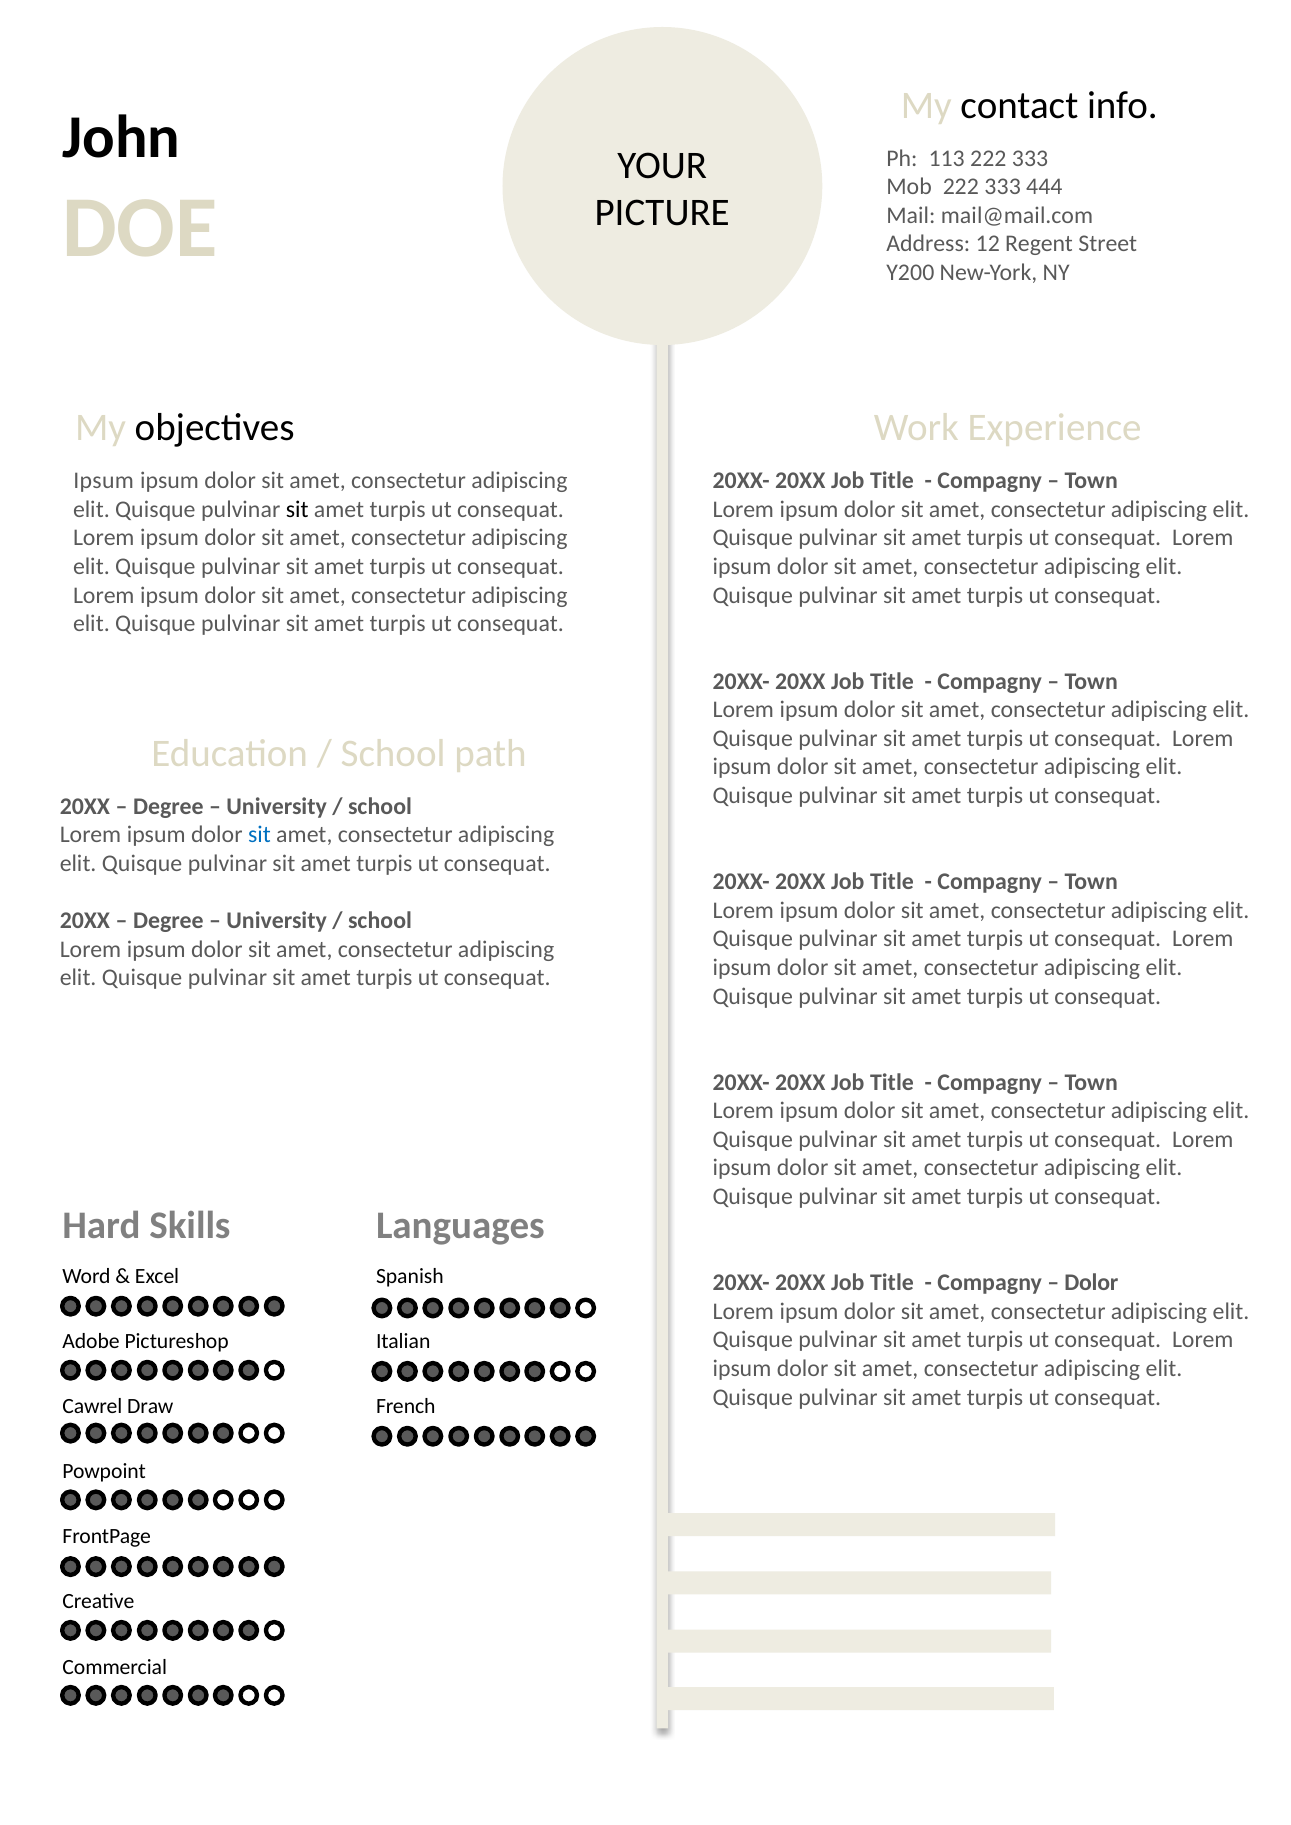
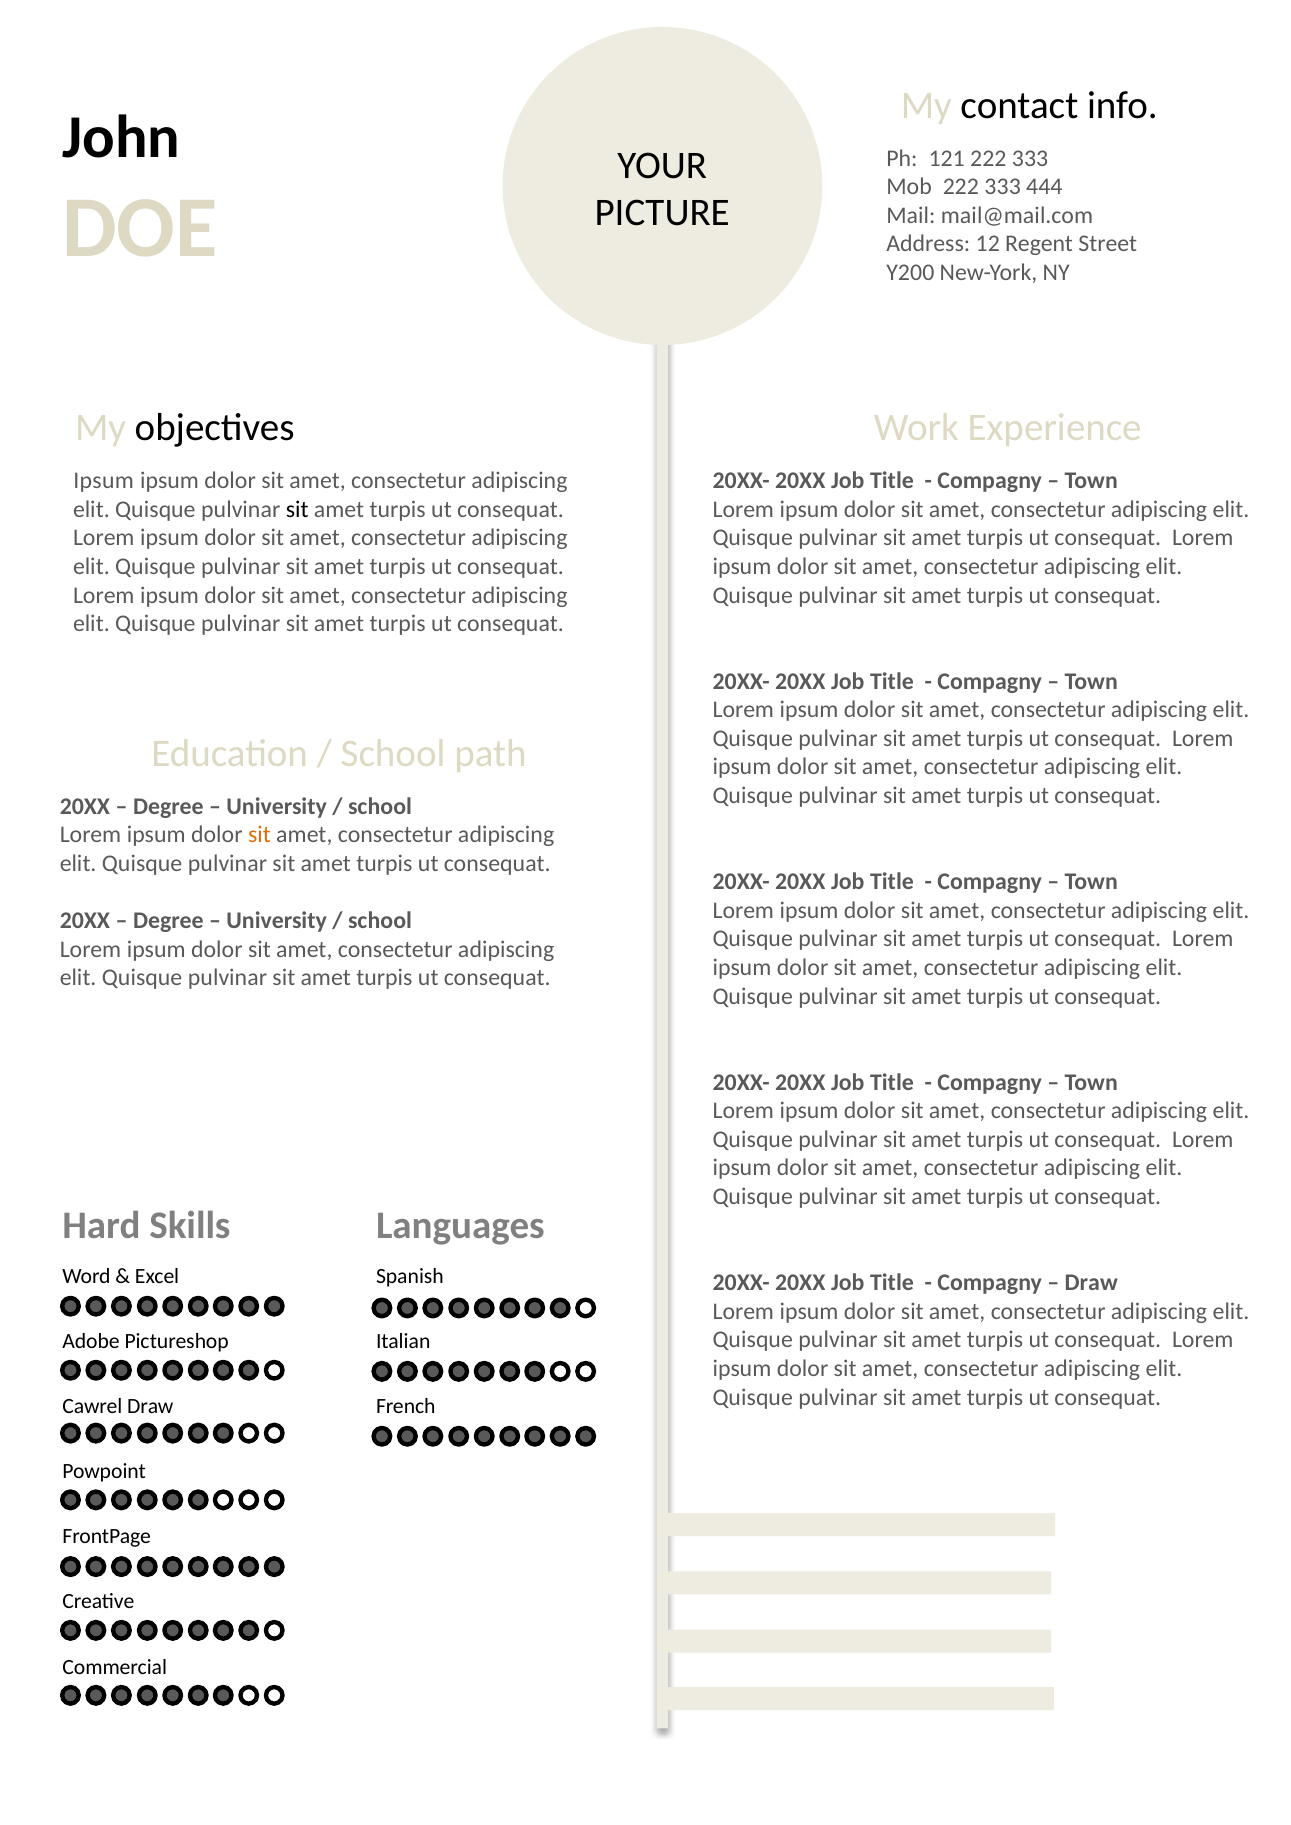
113: 113 -> 121 (947, 158)
sit colour: blue -> orange (259, 835)
Dolor: Dolor -> Draw (1091, 1282)
